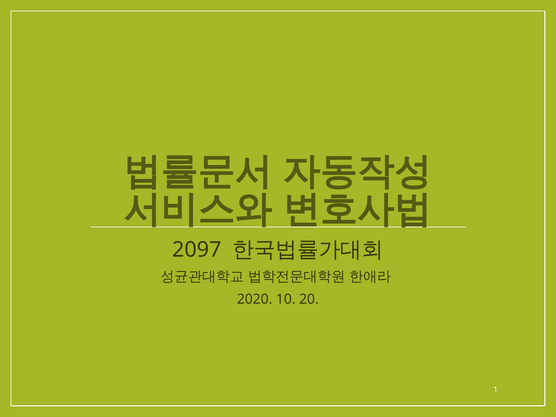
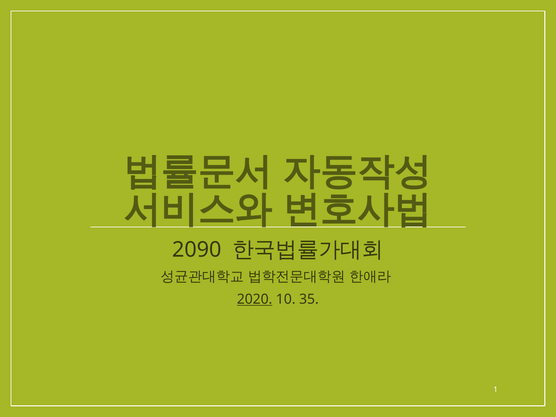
2097: 2097 -> 2090 (197, 250)
2020 underline: none -> present (255, 299)
20: 20 -> 35 (309, 299)
